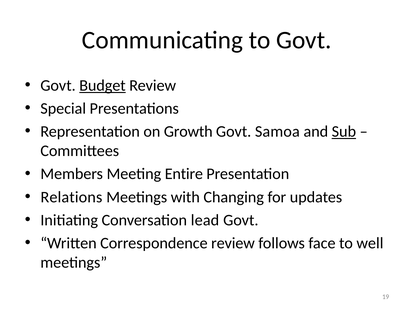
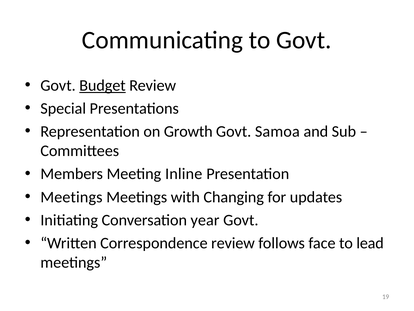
Sub underline: present -> none (344, 131)
Entire: Entire -> Inline (184, 174)
Relations: Relations -> Meetings (71, 197)
lead: lead -> year (205, 220)
well: well -> lead (370, 243)
